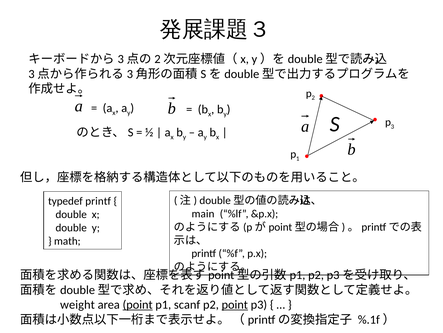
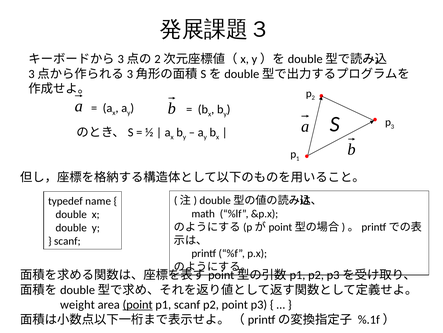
typedef printf: printf -> name (98, 201)
main: main -> math (203, 213)
math: math -> scanf (67, 241)
point underline: present -> none (235, 304)
